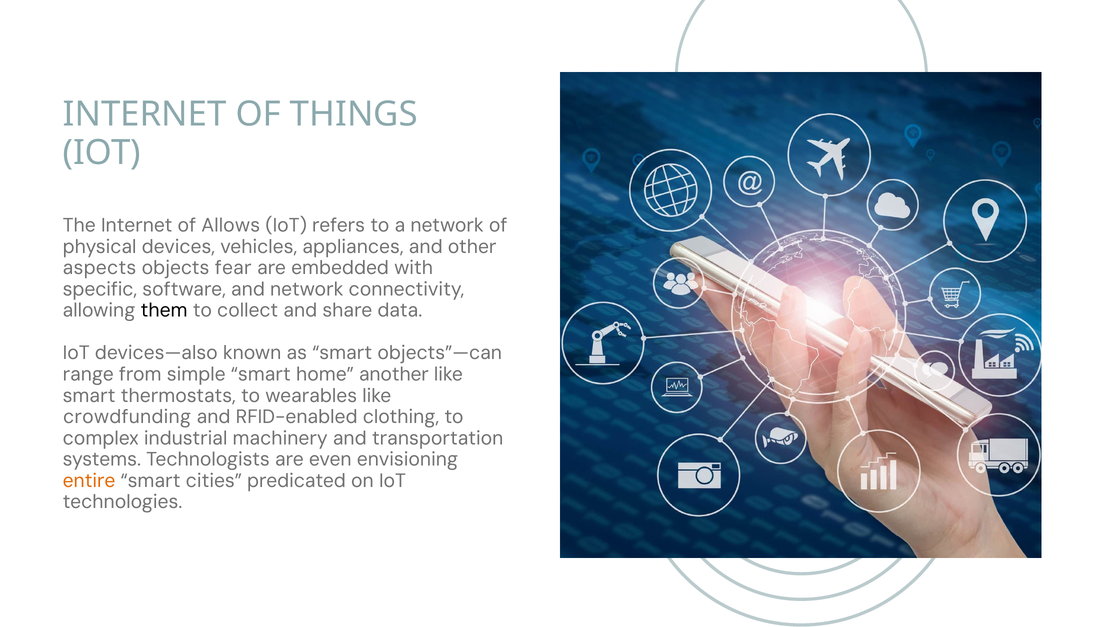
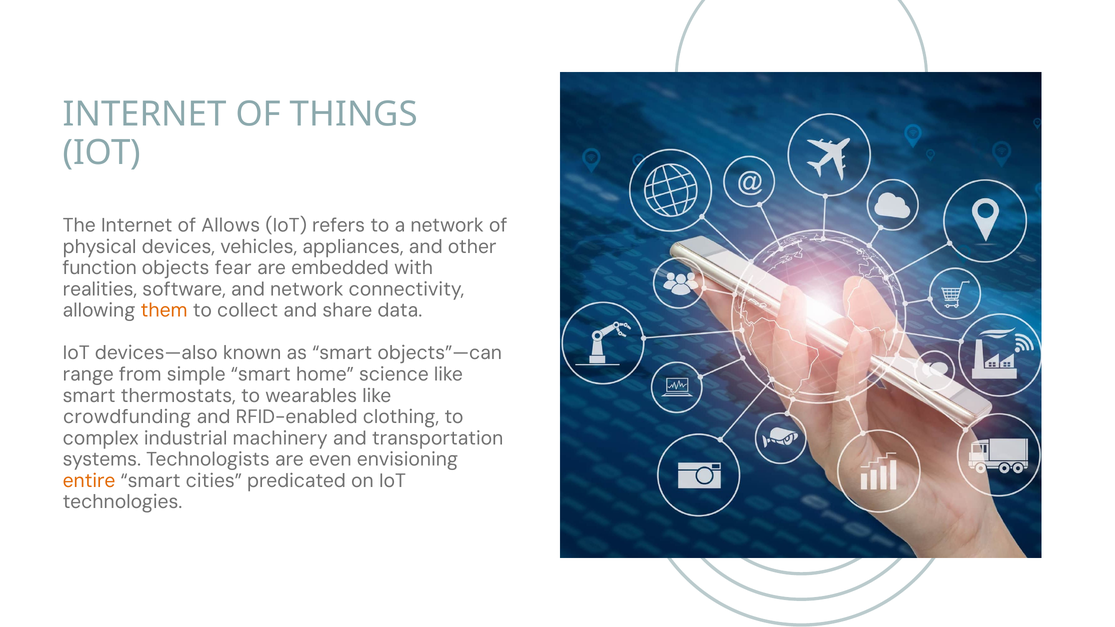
aspects: aspects -> function (100, 268)
specific: specific -> realities (100, 289)
them colour: black -> orange (164, 311)
another: another -> science (394, 374)
